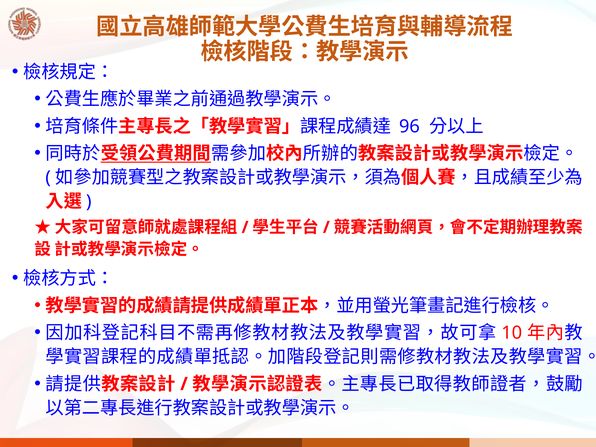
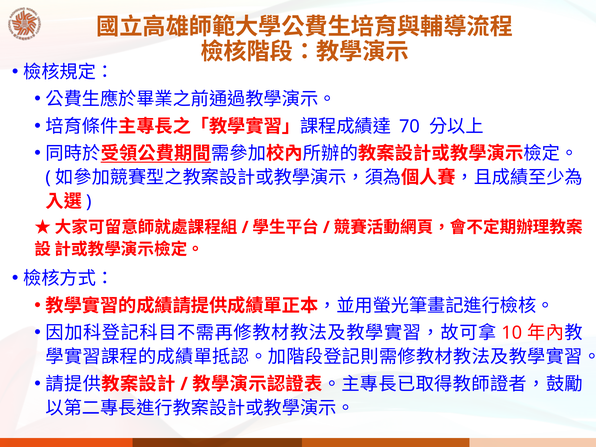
96: 96 -> 70 (410, 126)
